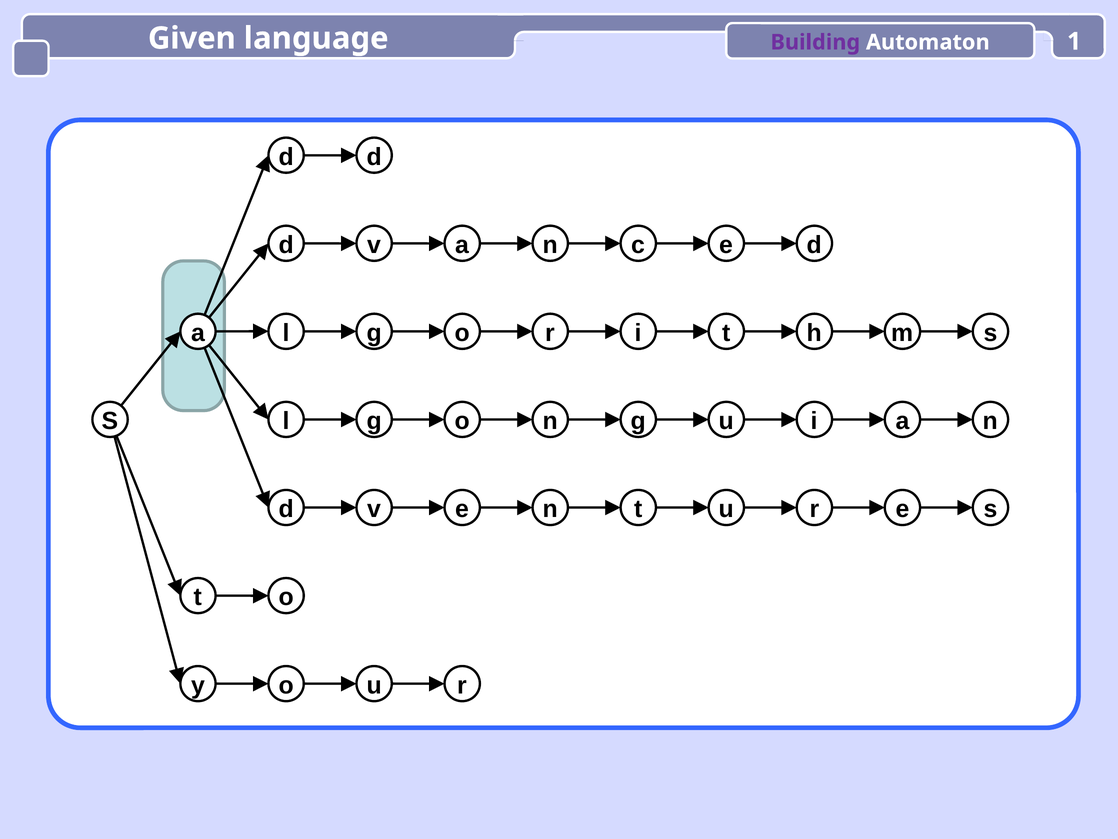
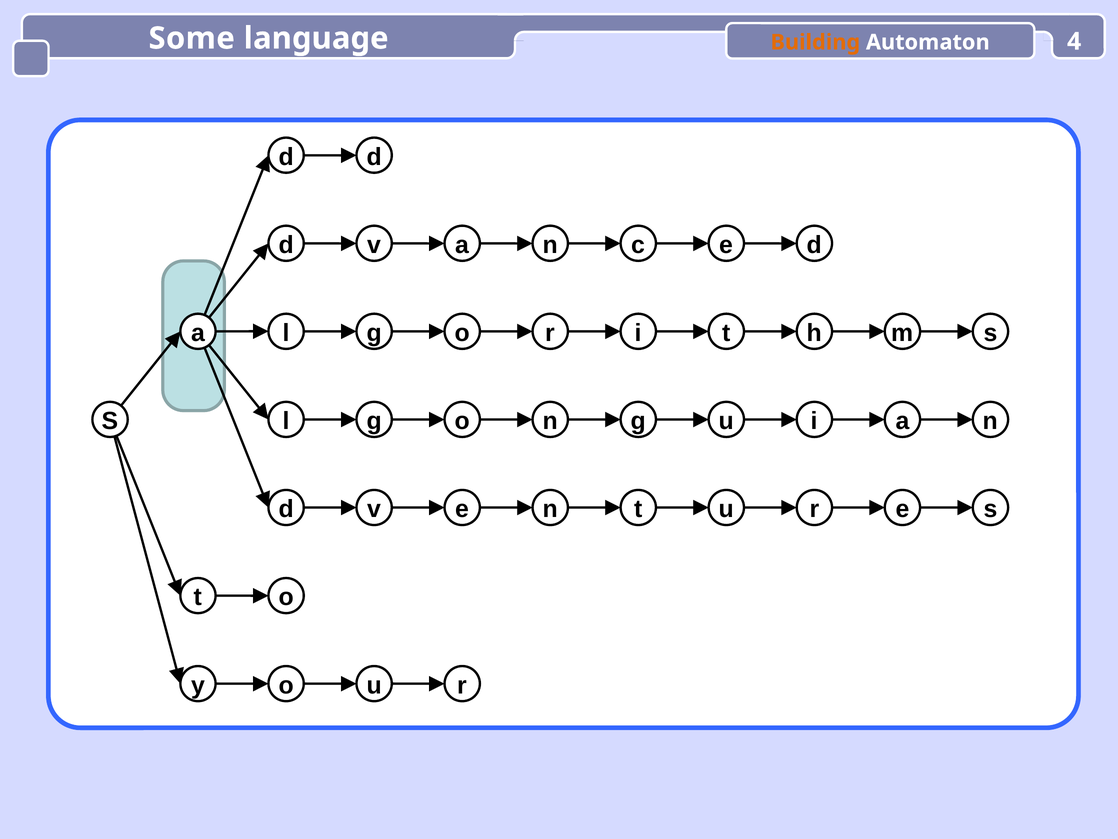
Given: Given -> Some (192, 38)
Building colour: purple -> orange (815, 42)
1: 1 -> 4 (1074, 42)
